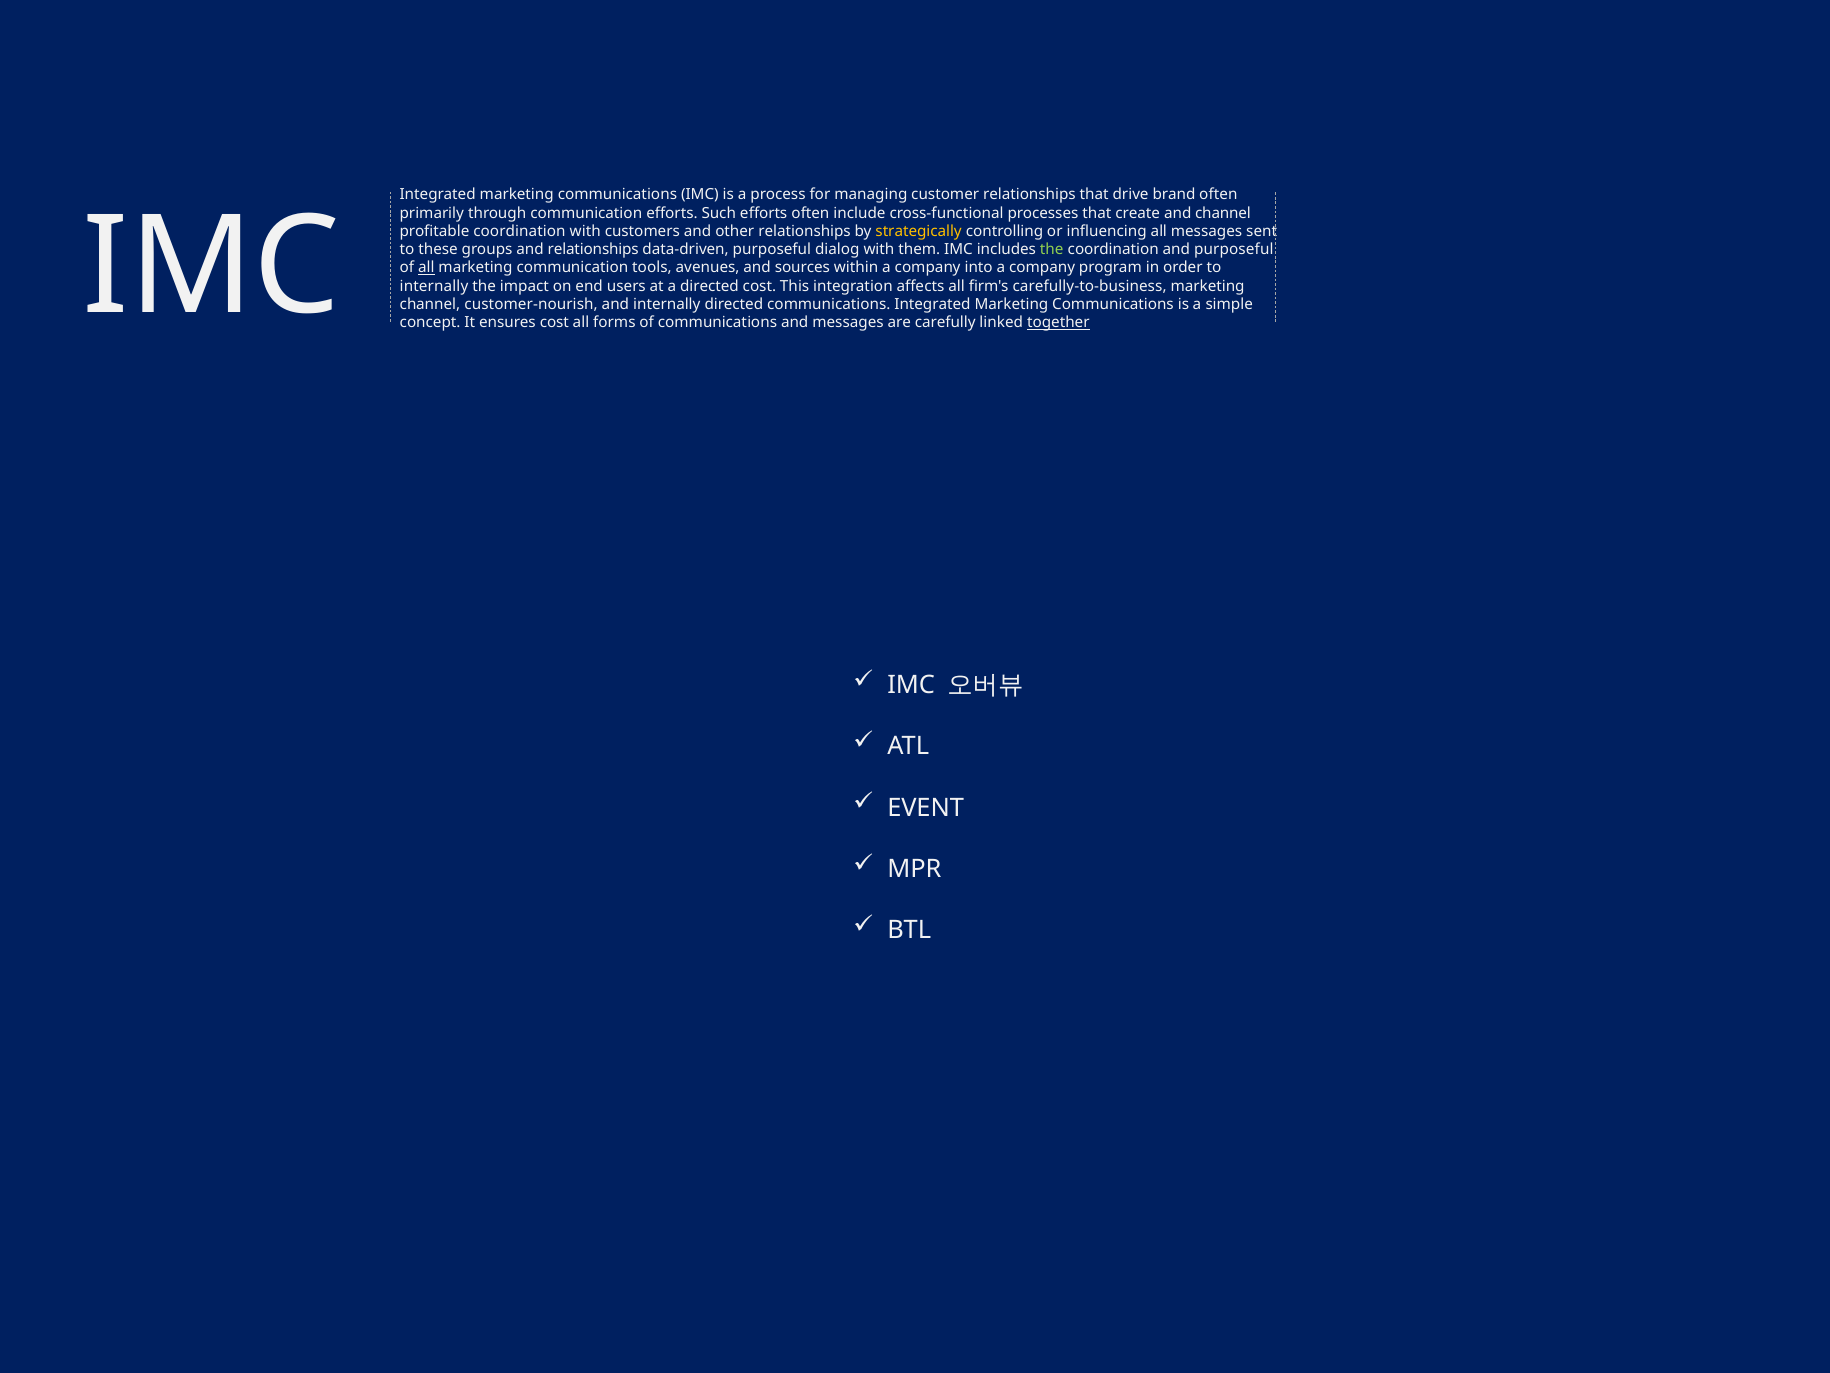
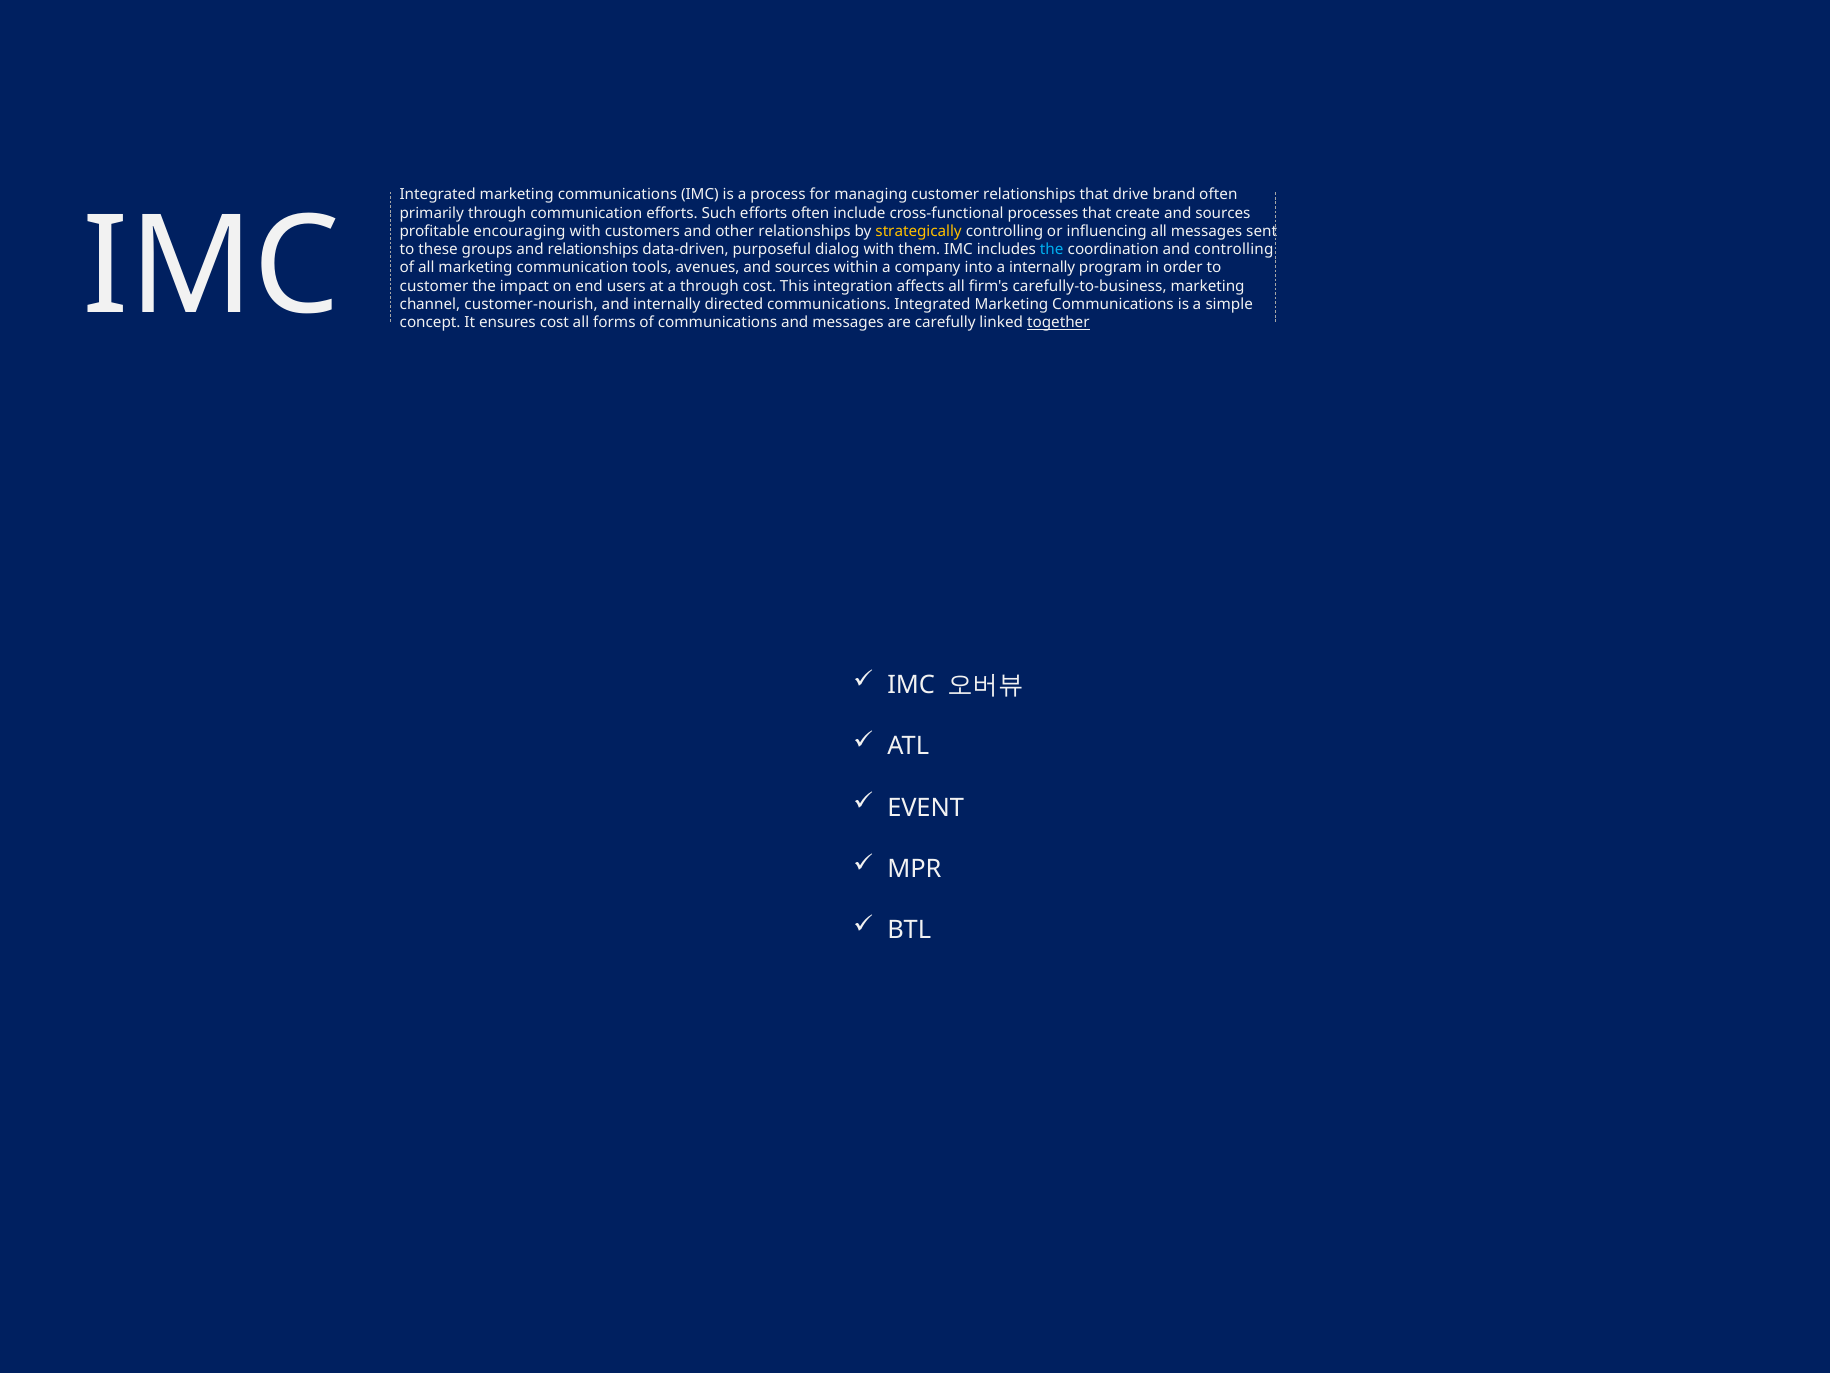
create and channel: channel -> sources (1223, 213)
profitable coordination: coordination -> encouraging (519, 231)
the colour: light green -> light blue (1052, 250)
and purposeful: purposeful -> controlling (1234, 250)
all underline: present -> none (426, 268)
into a company: company -> internally (1042, 268)
internally: internally -> customer (434, 286)
a directed: directed -> through (709, 286)
